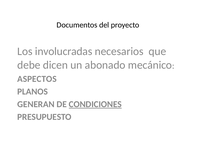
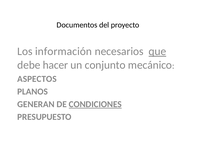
involucradas: involucradas -> información (64, 51)
que underline: none -> present (157, 51)
dicen: dicen -> hacer (55, 65)
abonado: abonado -> conjunto (105, 65)
